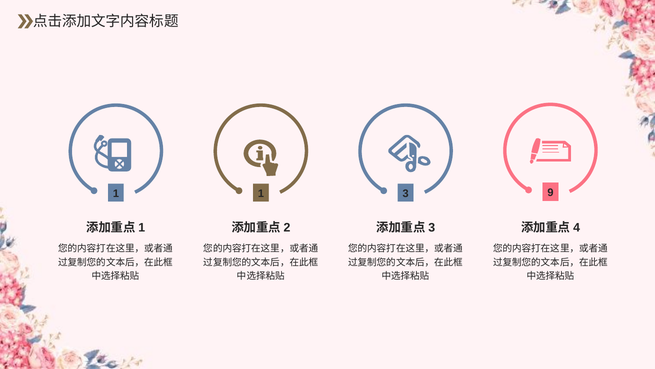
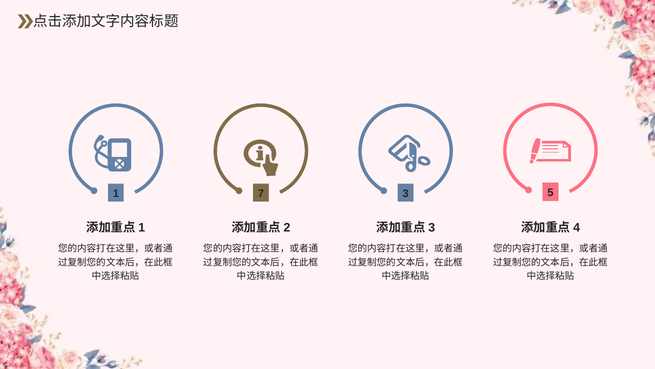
1 1: 1 -> 7 (261, 193)
9: 9 -> 5 (550, 192)
